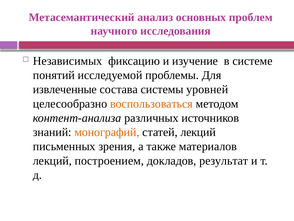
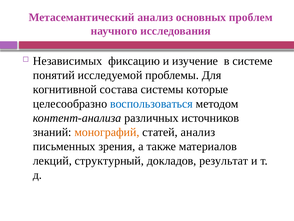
извлеченные: извлеченные -> когнитивной (65, 89)
уровней: уровней -> которые (207, 89)
воспользоваться colour: orange -> blue (151, 103)
статей лекций: лекций -> анализ (198, 132)
построением: построением -> структурный (109, 160)
